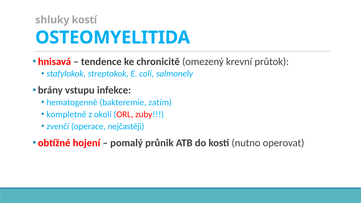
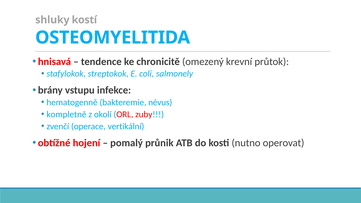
zatím: zatím -> névus (160, 102)
nejčastěji: nejčastěji -> vertikální (126, 126)
